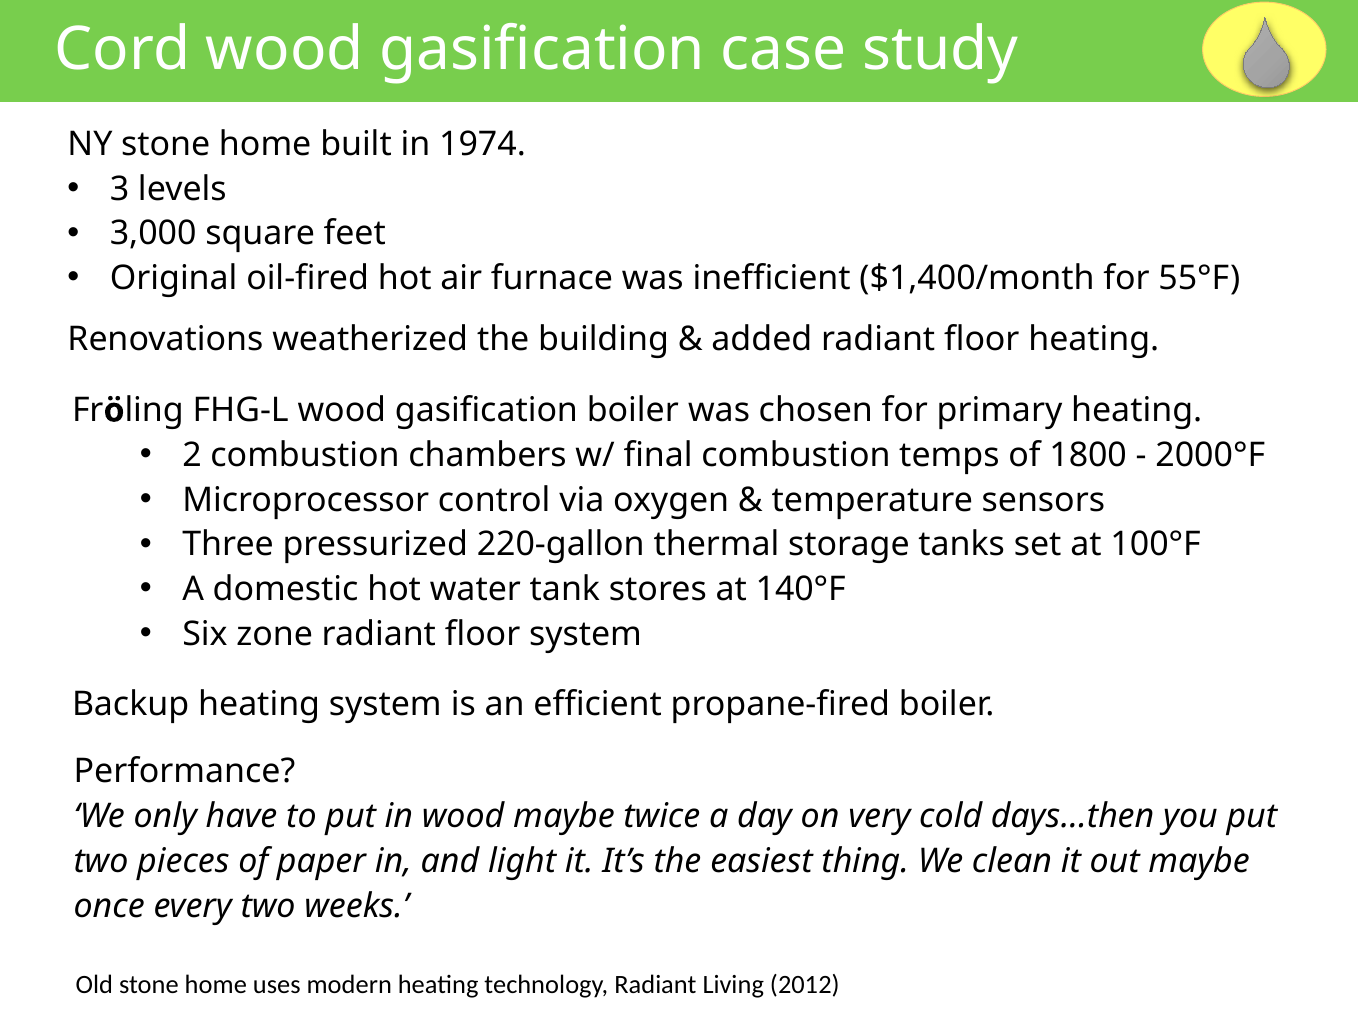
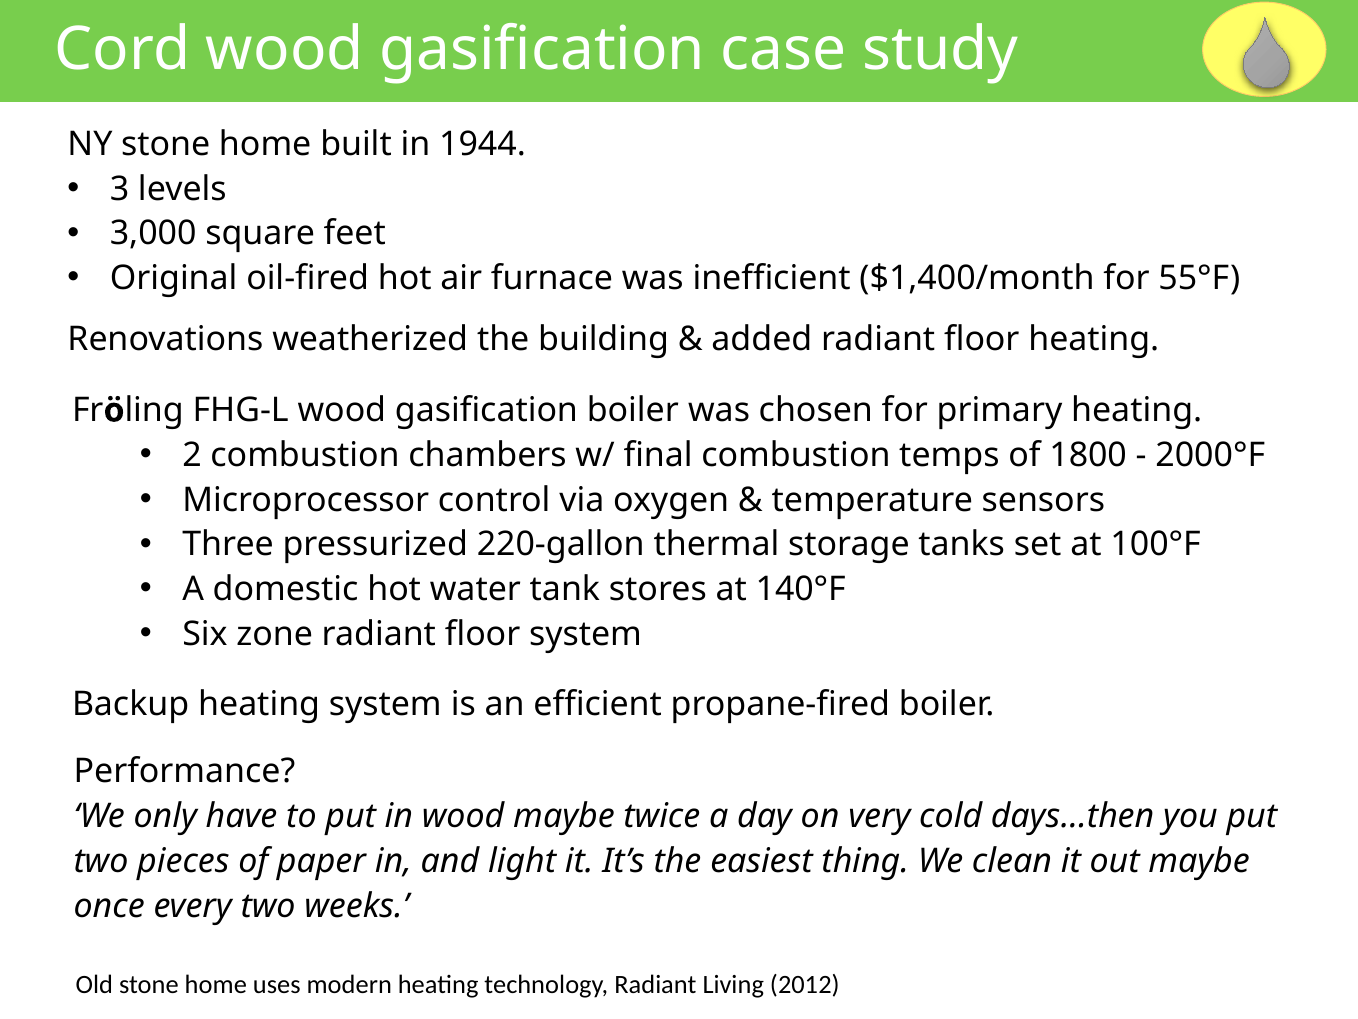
1974: 1974 -> 1944 (483, 144)
